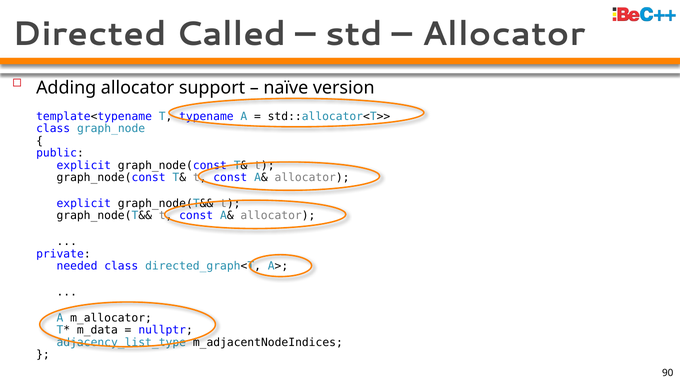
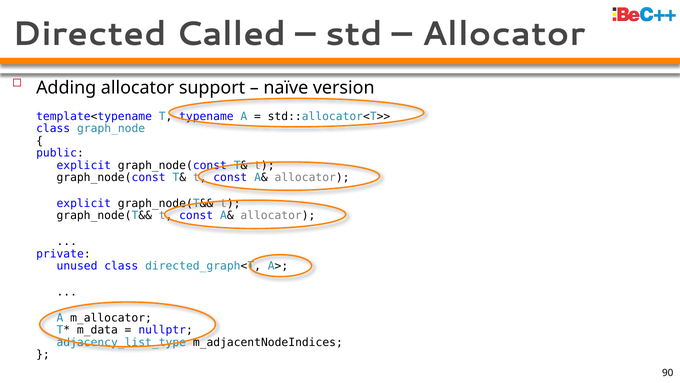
needed: needed -> unused (77, 266)
